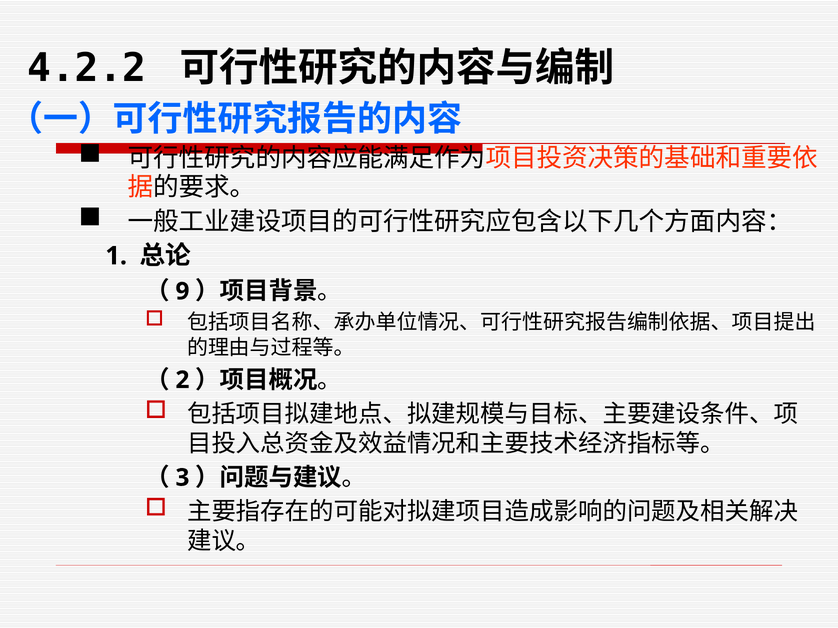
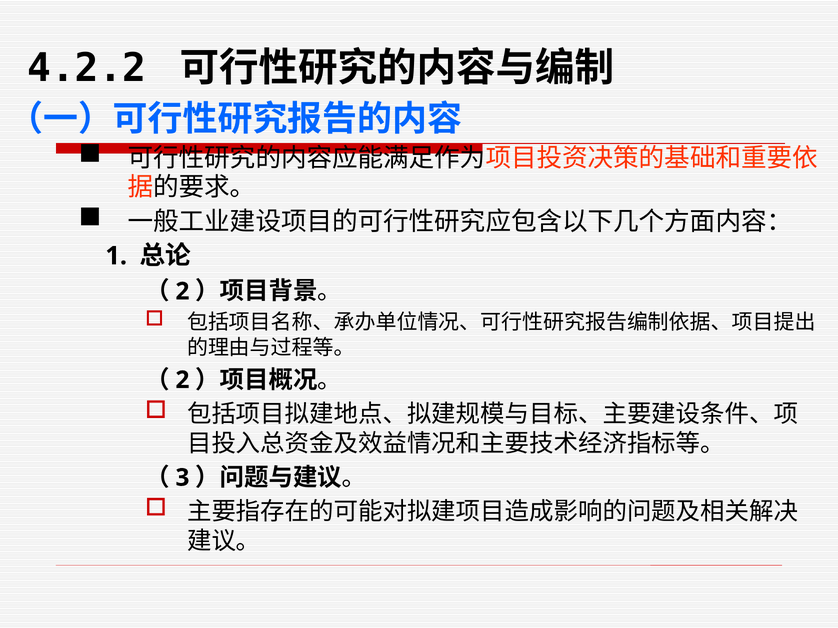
9: 9 -> 2 (182, 292)
